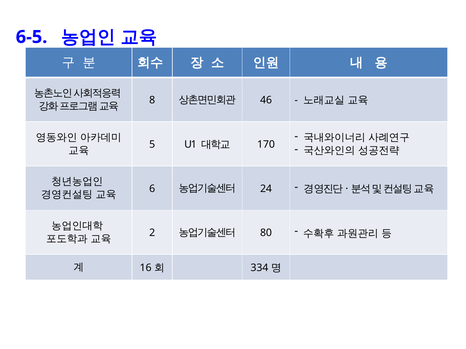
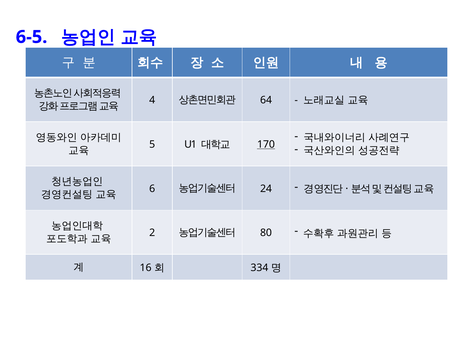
8: 8 -> 4 (152, 100)
46: 46 -> 64 (266, 100)
170 underline: none -> present (266, 145)
